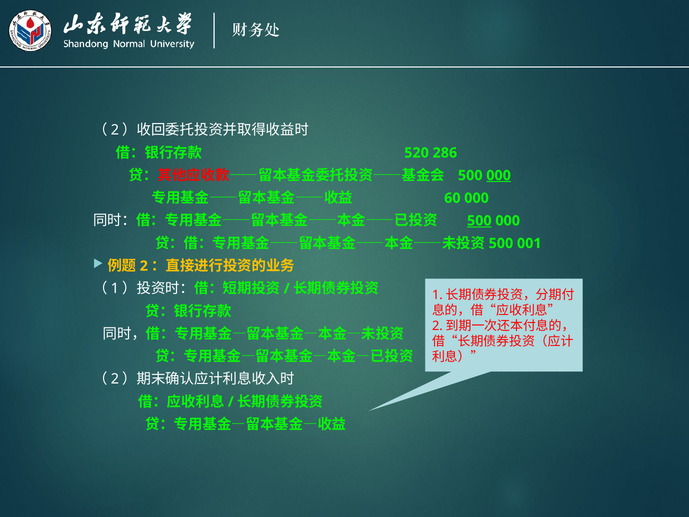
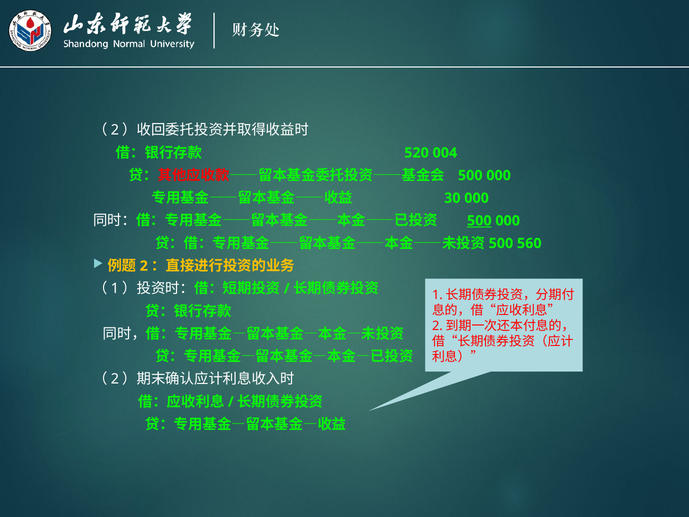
286: 286 -> 004 (445, 153)
000 underline: present -> none (499, 175)
60: 60 -> 30 (452, 198)
001: 001 -> 560 (529, 243)
